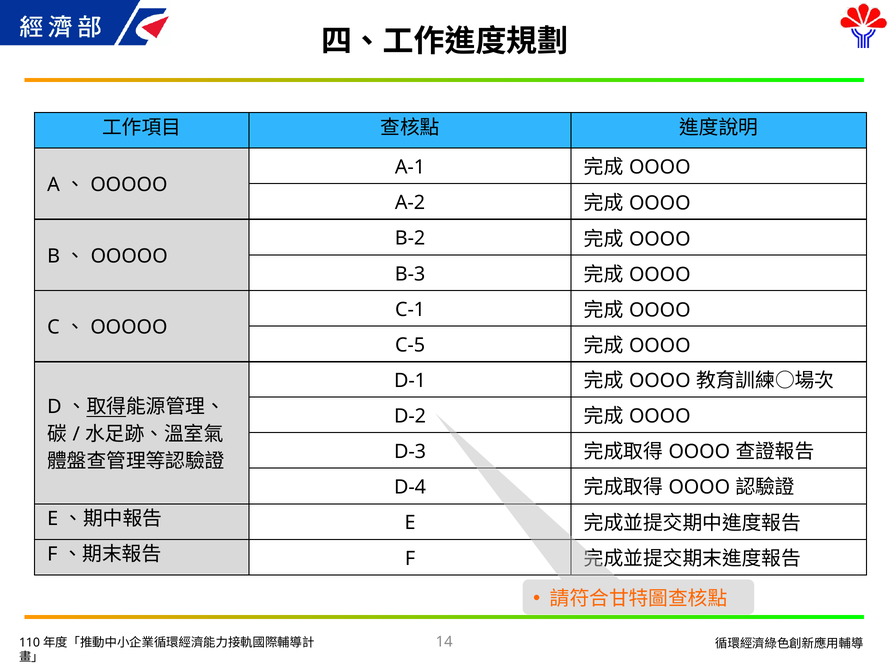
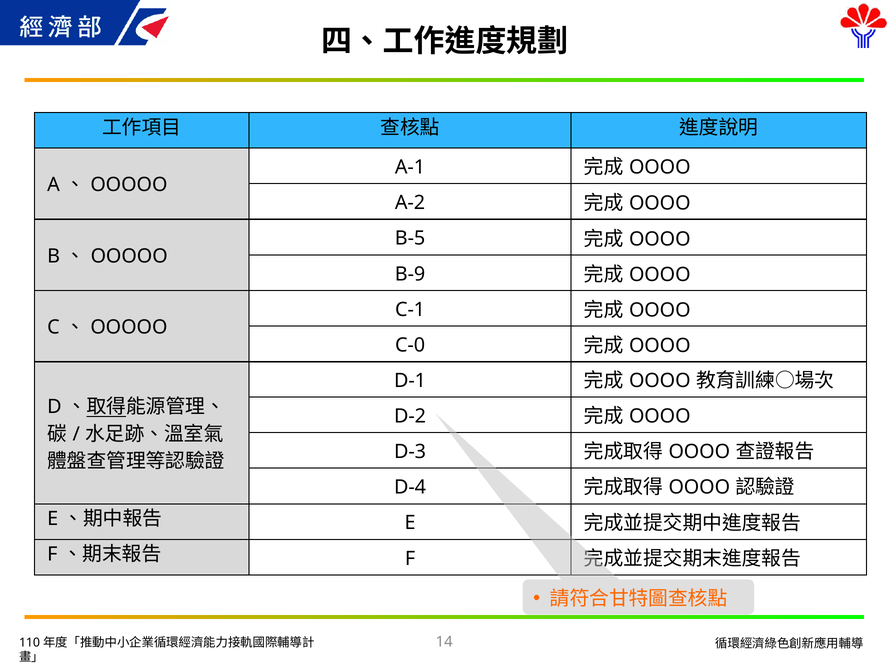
B-2: B-2 -> B-5 (410, 238)
B-3: B-3 -> B-9 (410, 274)
C-5: C-5 -> C-0 (410, 345)
